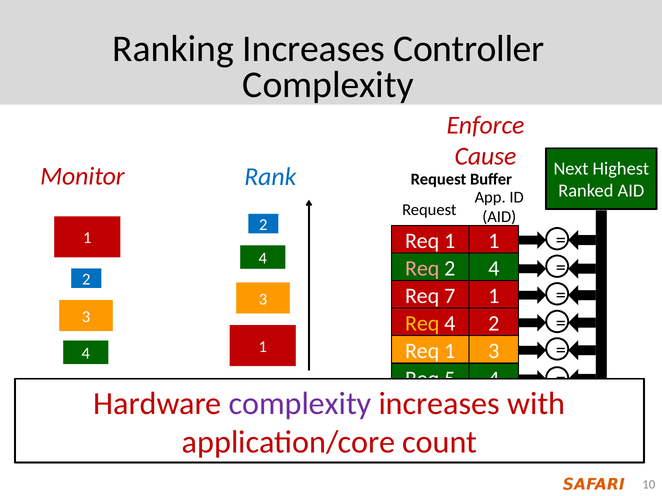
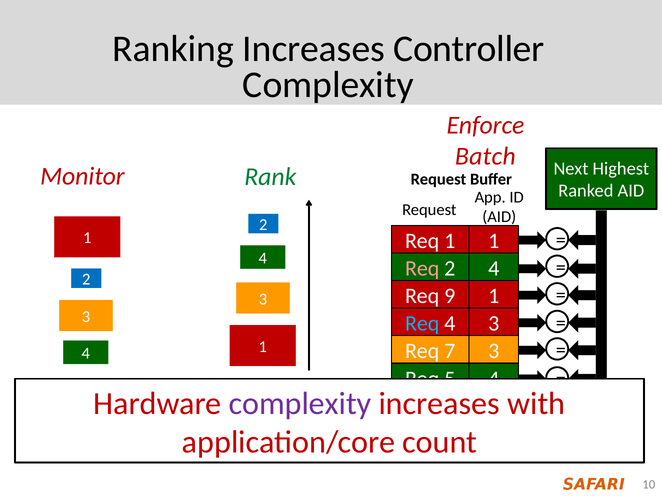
Cause: Cause -> Batch (485, 156)
Rank colour: blue -> green (270, 177)
7: 7 -> 9 (450, 296)
Req colour: yellow -> light blue (422, 324)
2: 2 -> 3 (494, 324)
1: 1 -> 7 (450, 351)
